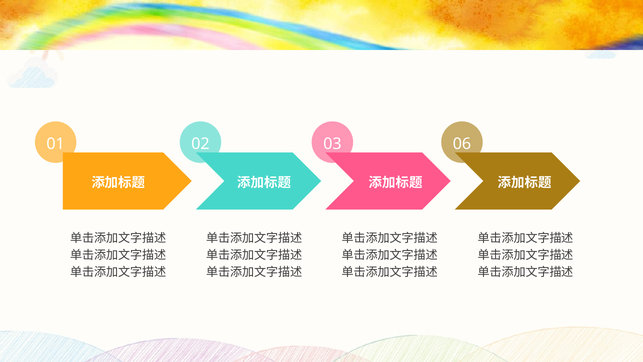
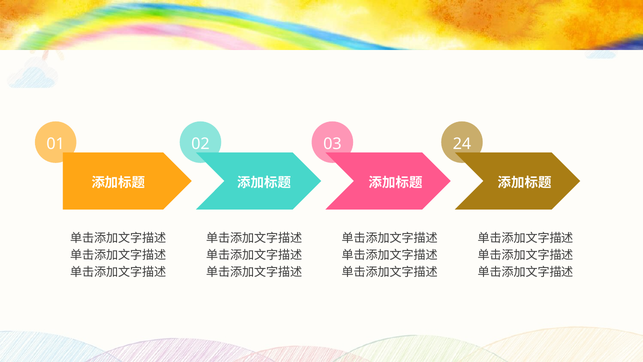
06: 06 -> 24 (462, 144)
